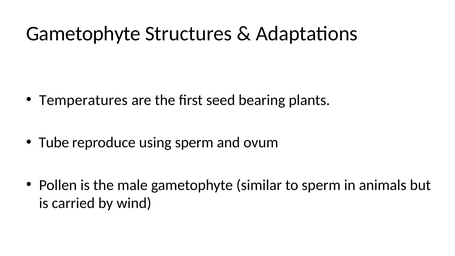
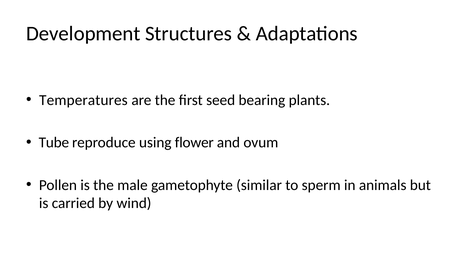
Gametophyte: Gametophyte -> Development (83, 34)
using sperm: sperm -> flower (194, 143)
